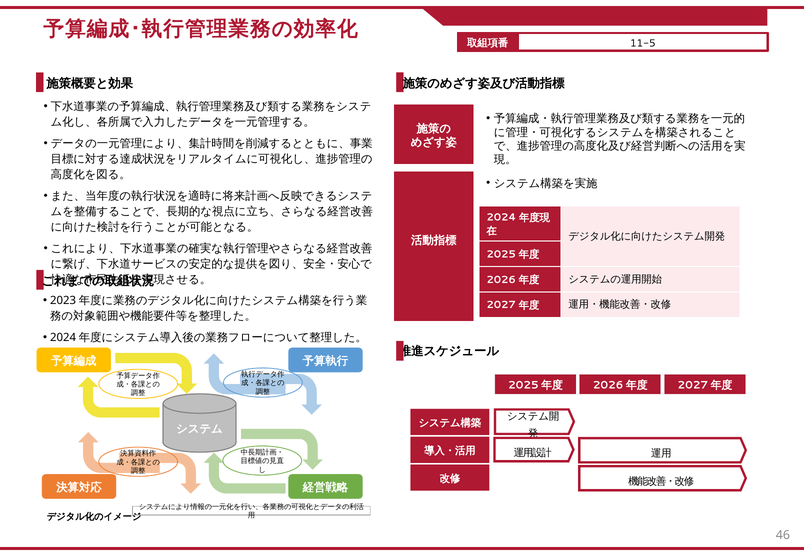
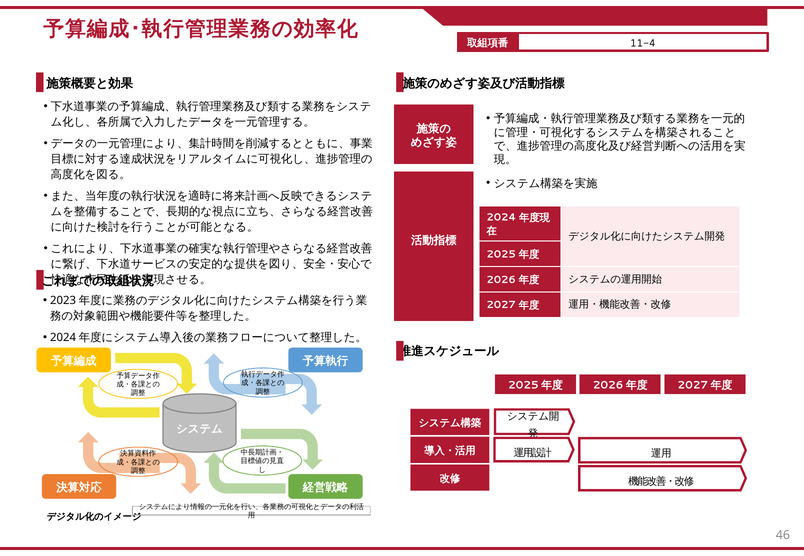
11-5: 11-5 -> 11-4 (643, 44)
